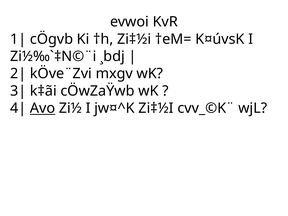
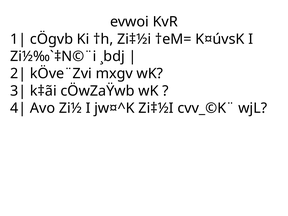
Avo underline: present -> none (43, 108)
